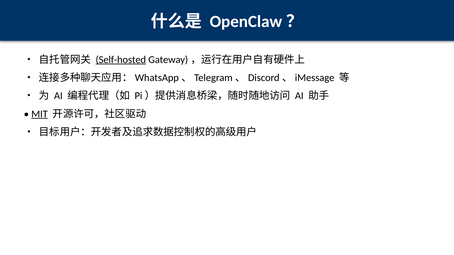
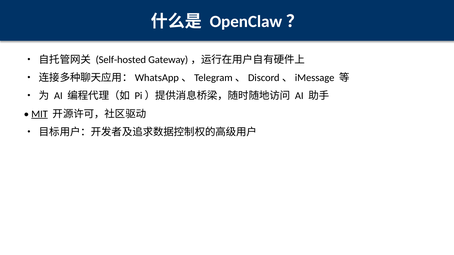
Self-hosted underline: present -> none (121, 60)
